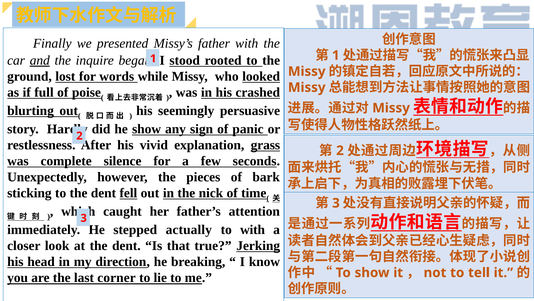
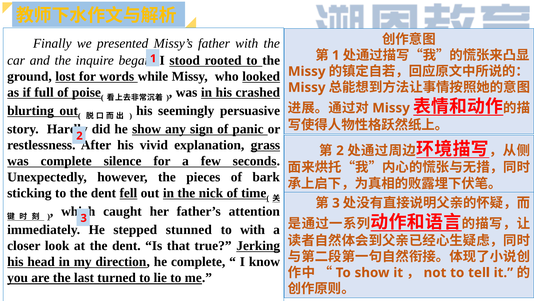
and underline: present -> none (40, 60)
actually: actually -> stunned (189, 229)
he breaking: breaking -> complete (198, 261)
corner: corner -> turned (117, 277)
